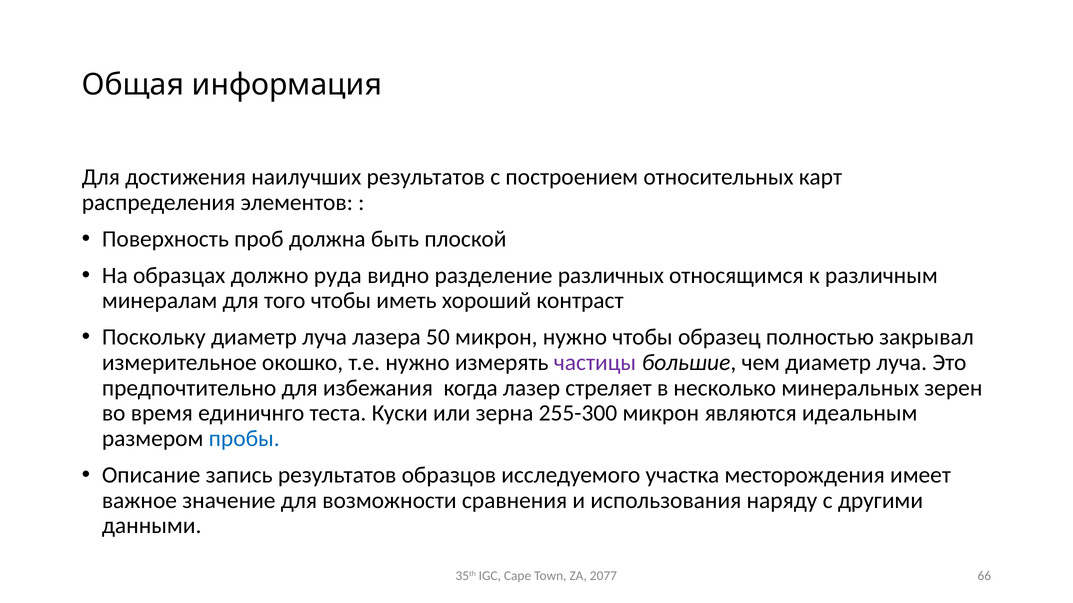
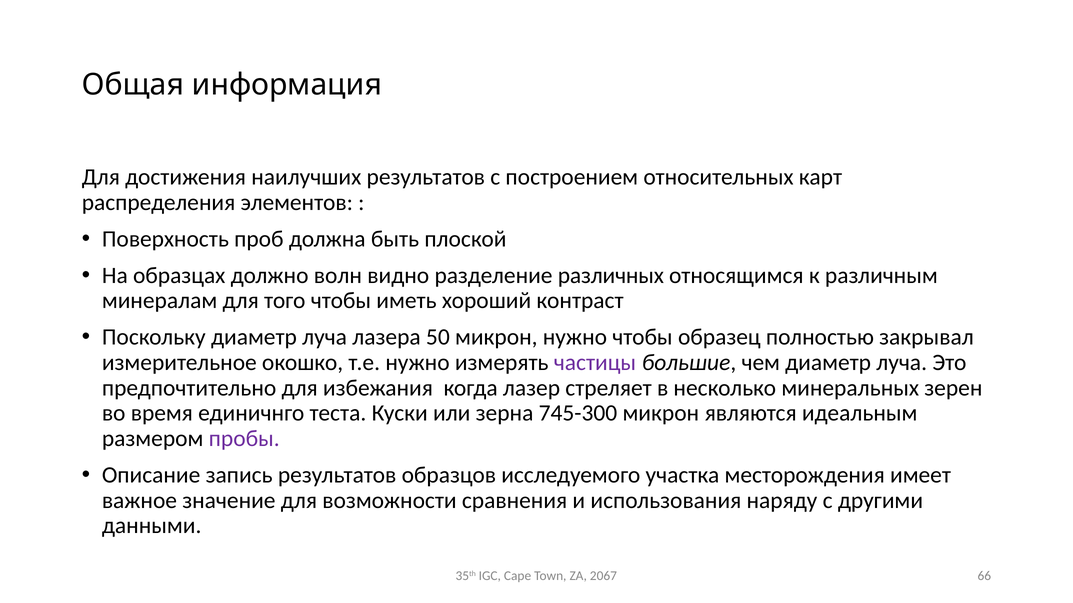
руда: руда -> волн (338, 276)
255-300: 255-300 -> 745-300 (578, 414)
пробы colour: blue -> purple (244, 439)
2077: 2077 -> 2067 (603, 576)
